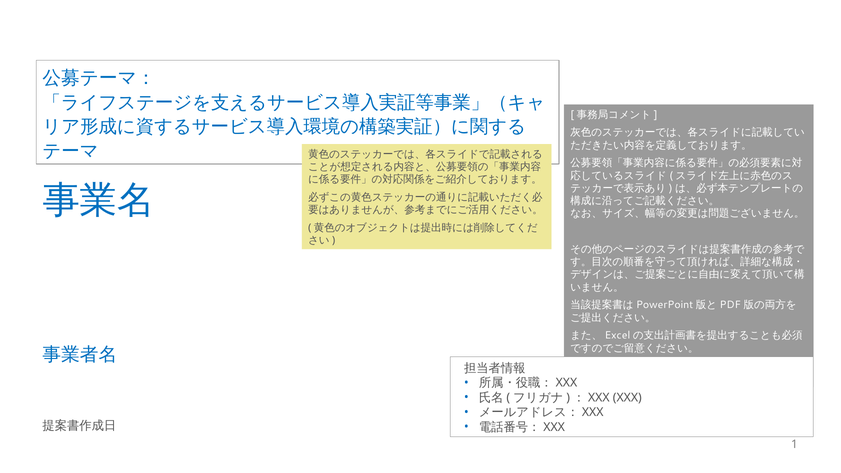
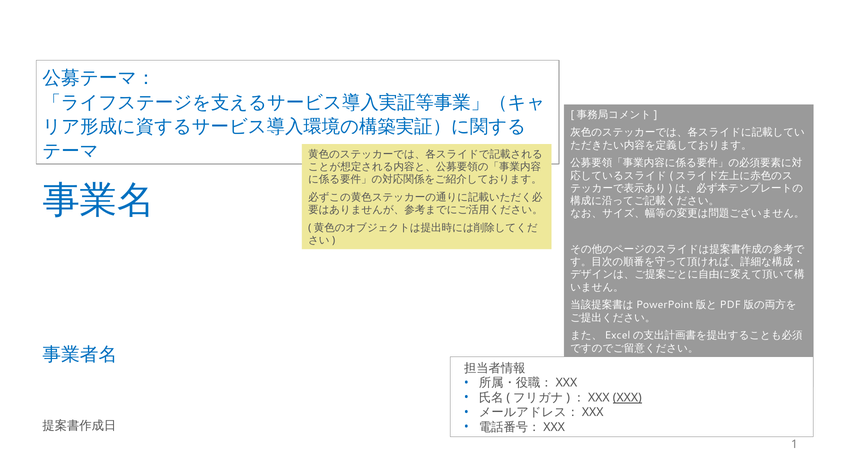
XXX underline: none -> present (627, 398)
